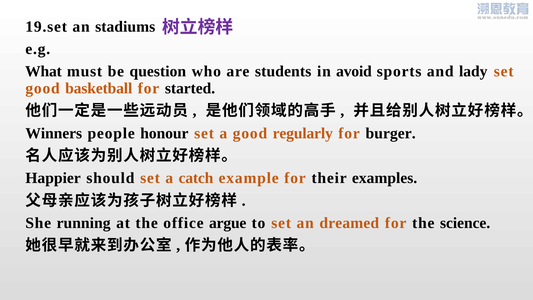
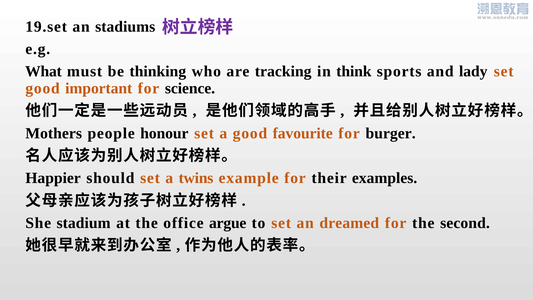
question: question -> thinking (158, 71)
students: students -> tracking (283, 71)
avoid: avoid -> think (354, 71)
basketball: basketball -> important (99, 88)
started: started -> science (190, 88)
Winners: Winners -> Mothers (54, 133)
regularly: regularly -> favourite (303, 133)
catch: catch -> twins (196, 178)
running: running -> stadium (84, 223)
science: science -> second (465, 223)
